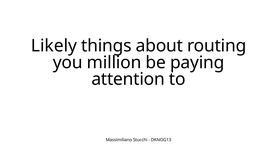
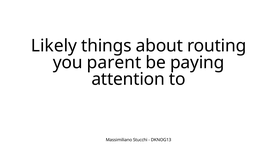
million: million -> parent (114, 62)
